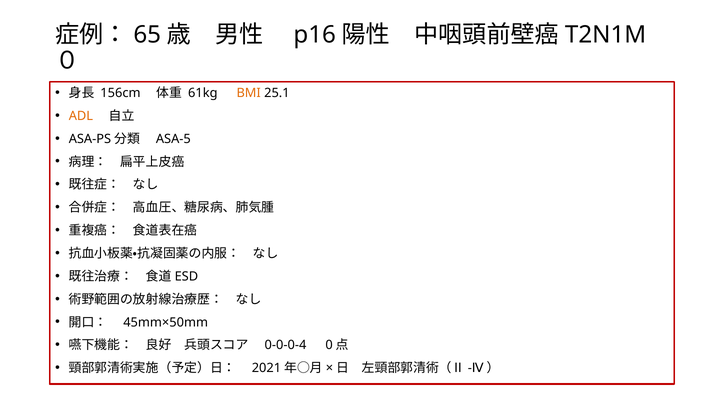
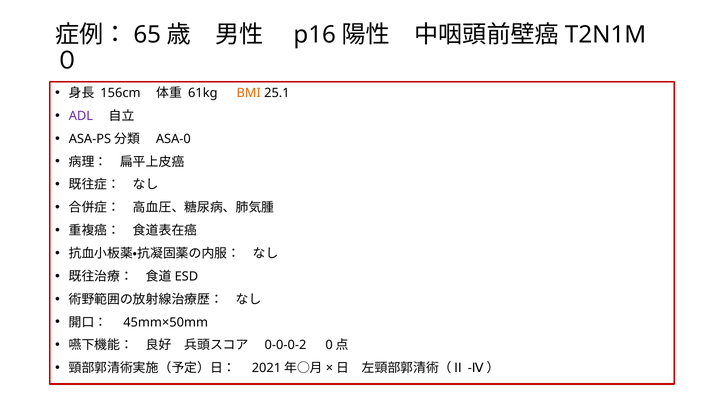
ADL colour: orange -> purple (81, 116)
ASA-5: ASA-5 -> ASA-0 (173, 139)
0-0-0-4: 0-0-0-4 -> 0-0-0-2 (285, 345)
